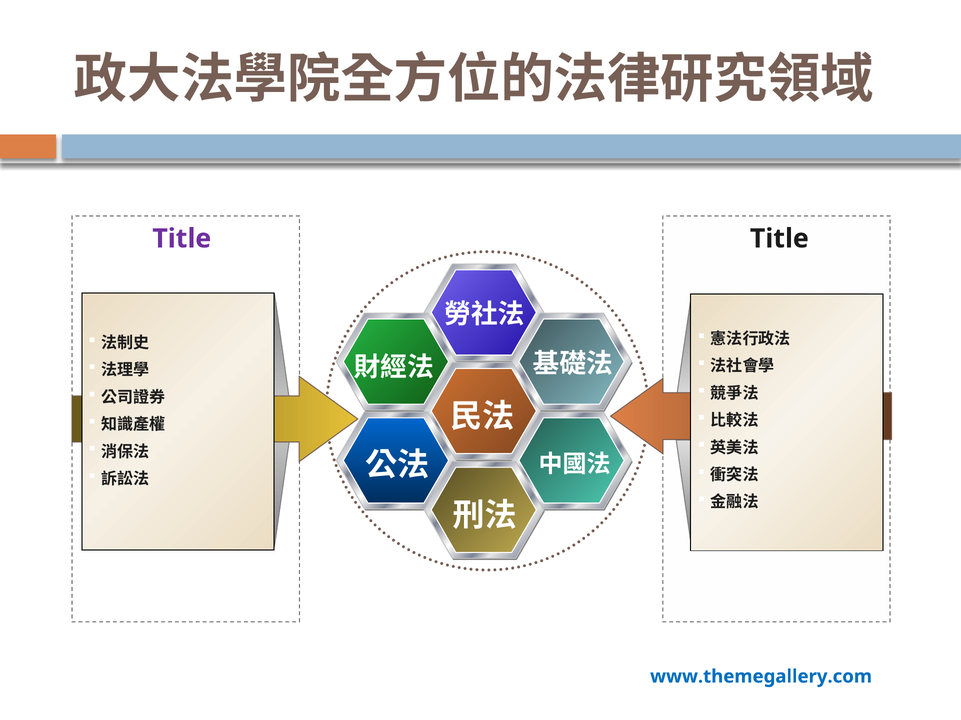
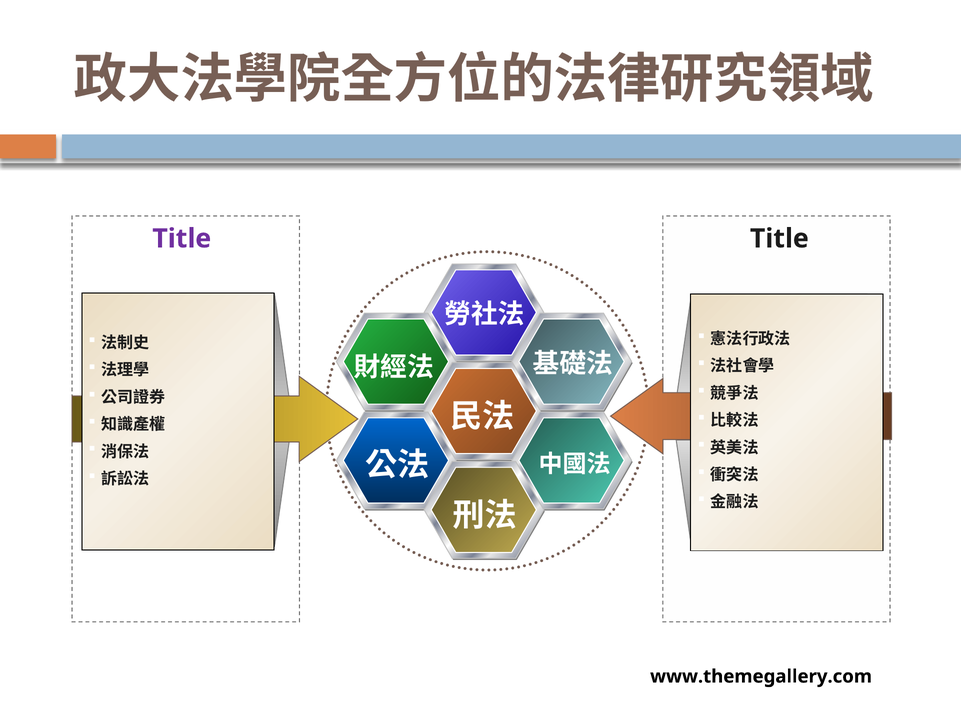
www.themegallery.com colour: blue -> black (761, 677)
